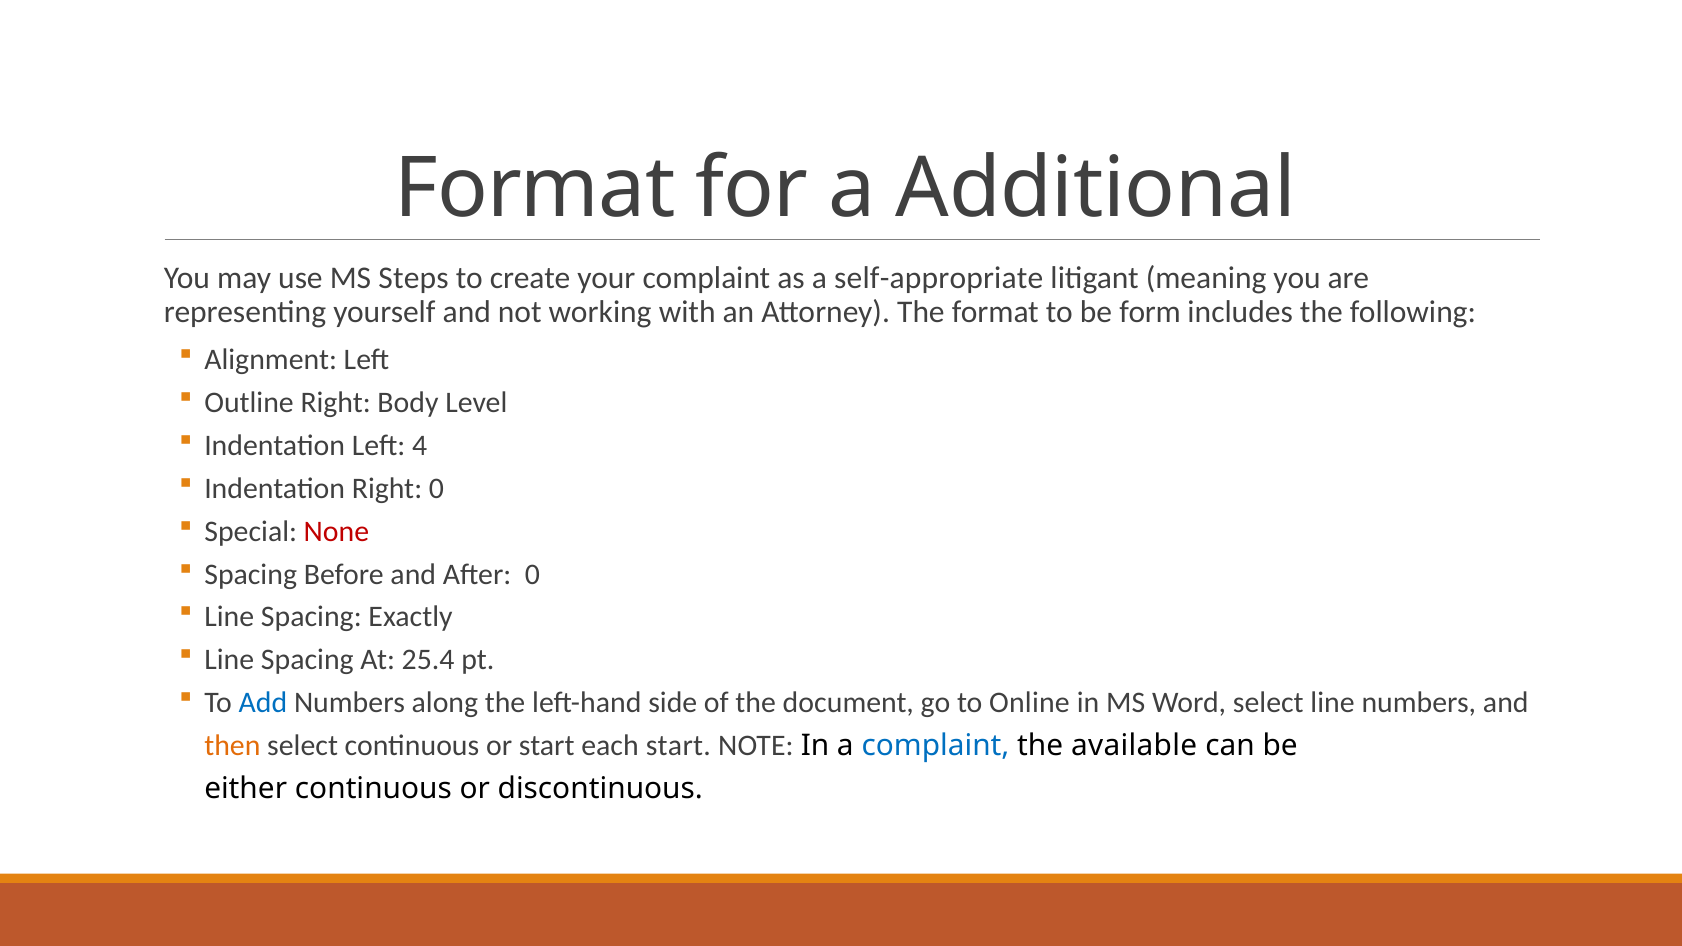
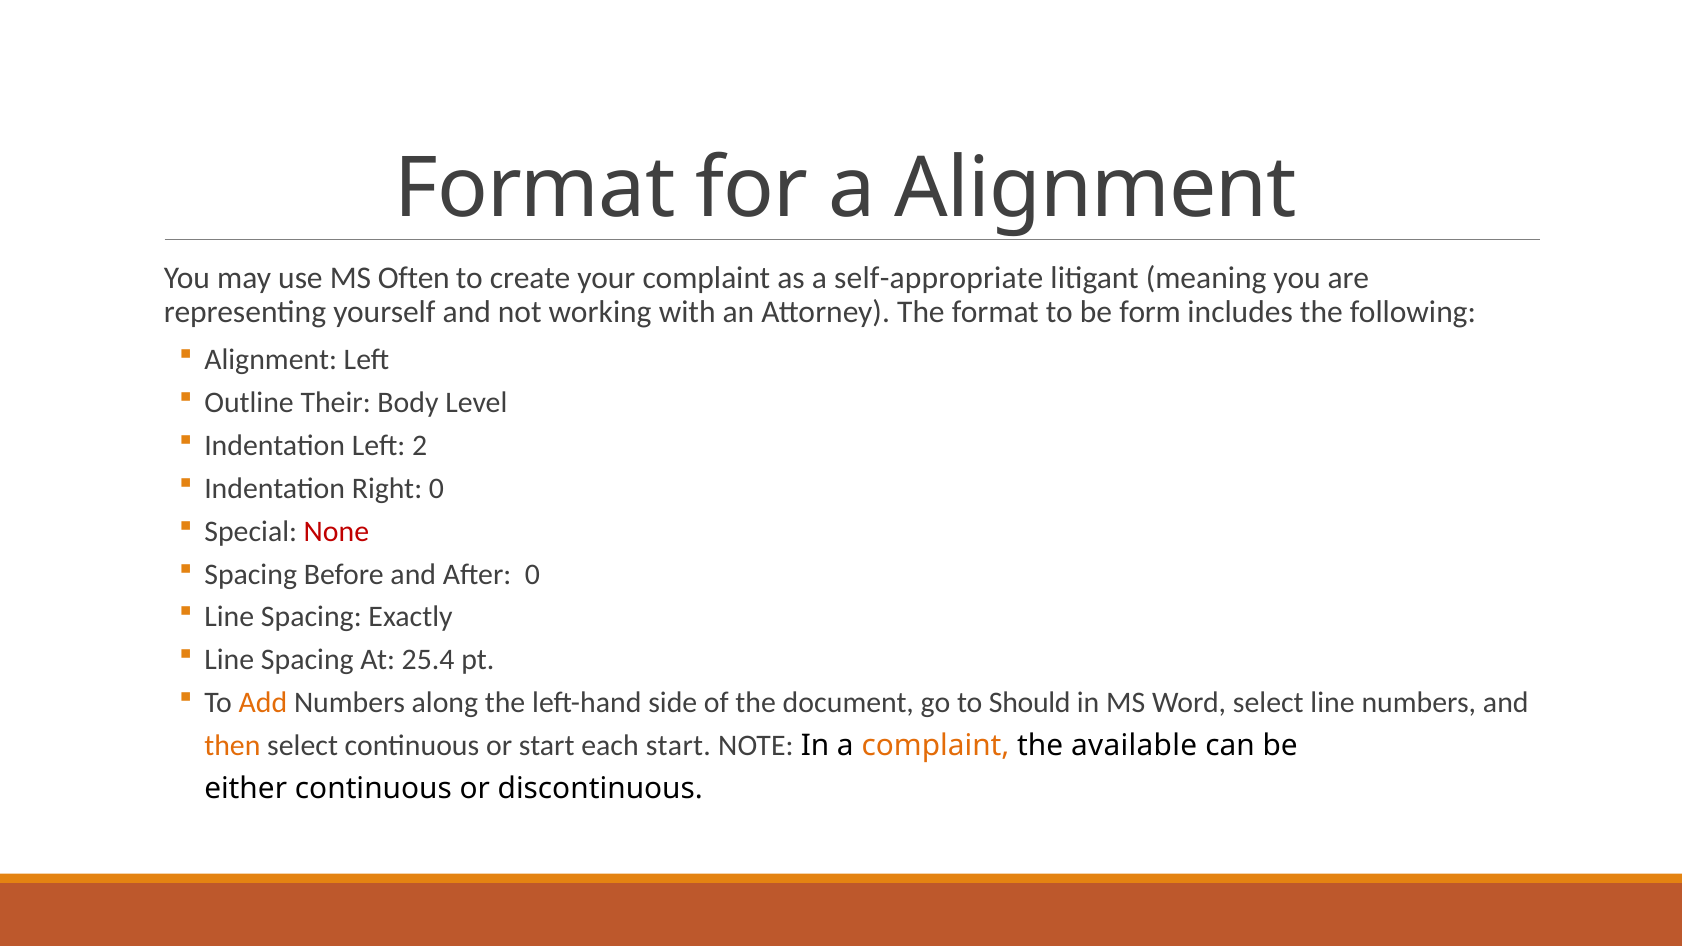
a Additional: Additional -> Alignment (1096, 188)
Steps: Steps -> Often (414, 278)
Outline Right: Right -> Their (336, 403)
4: 4 -> 2 (420, 446)
Add colour: blue -> orange (263, 703)
Online: Online -> Should (1030, 703)
complaint colour: blue -> orange (936, 746)
